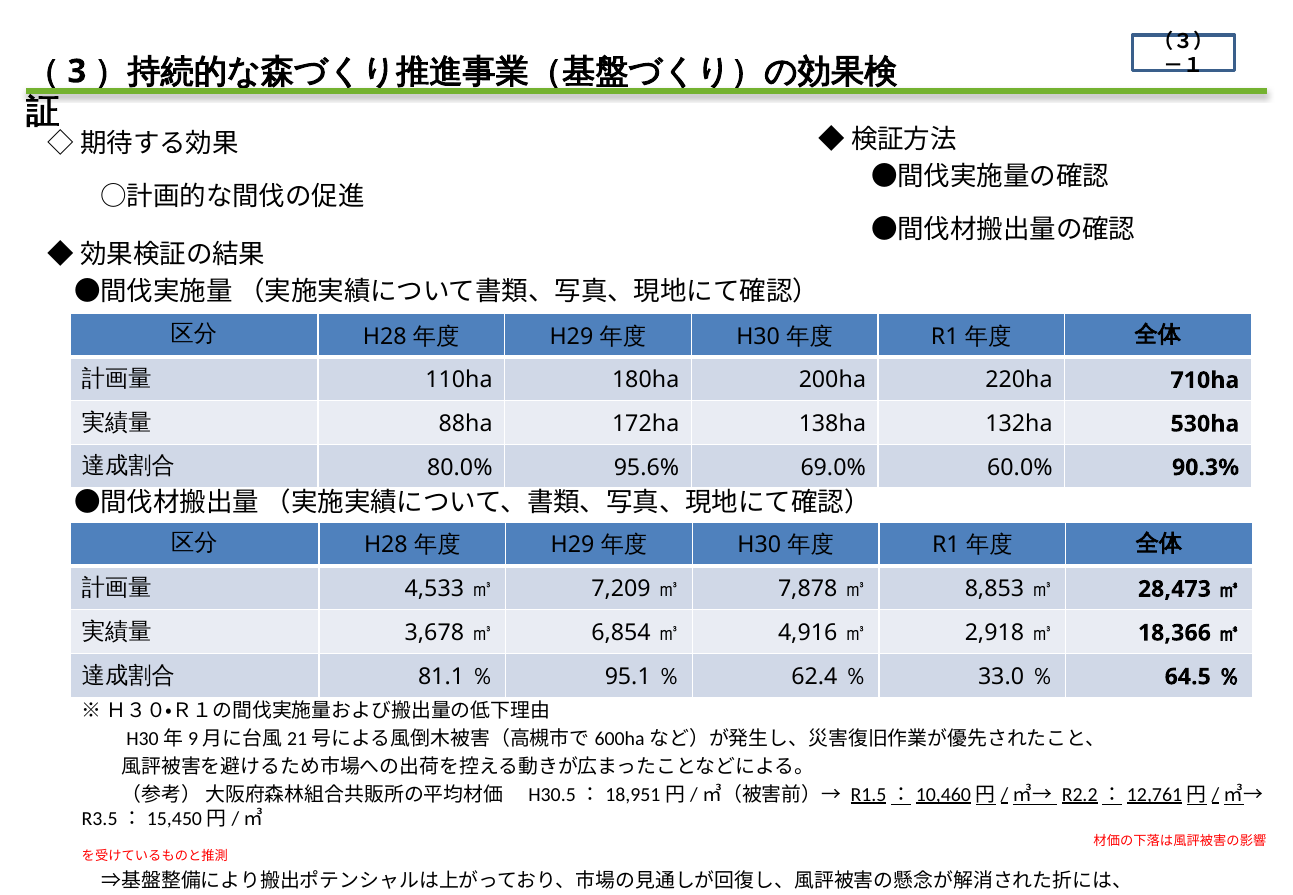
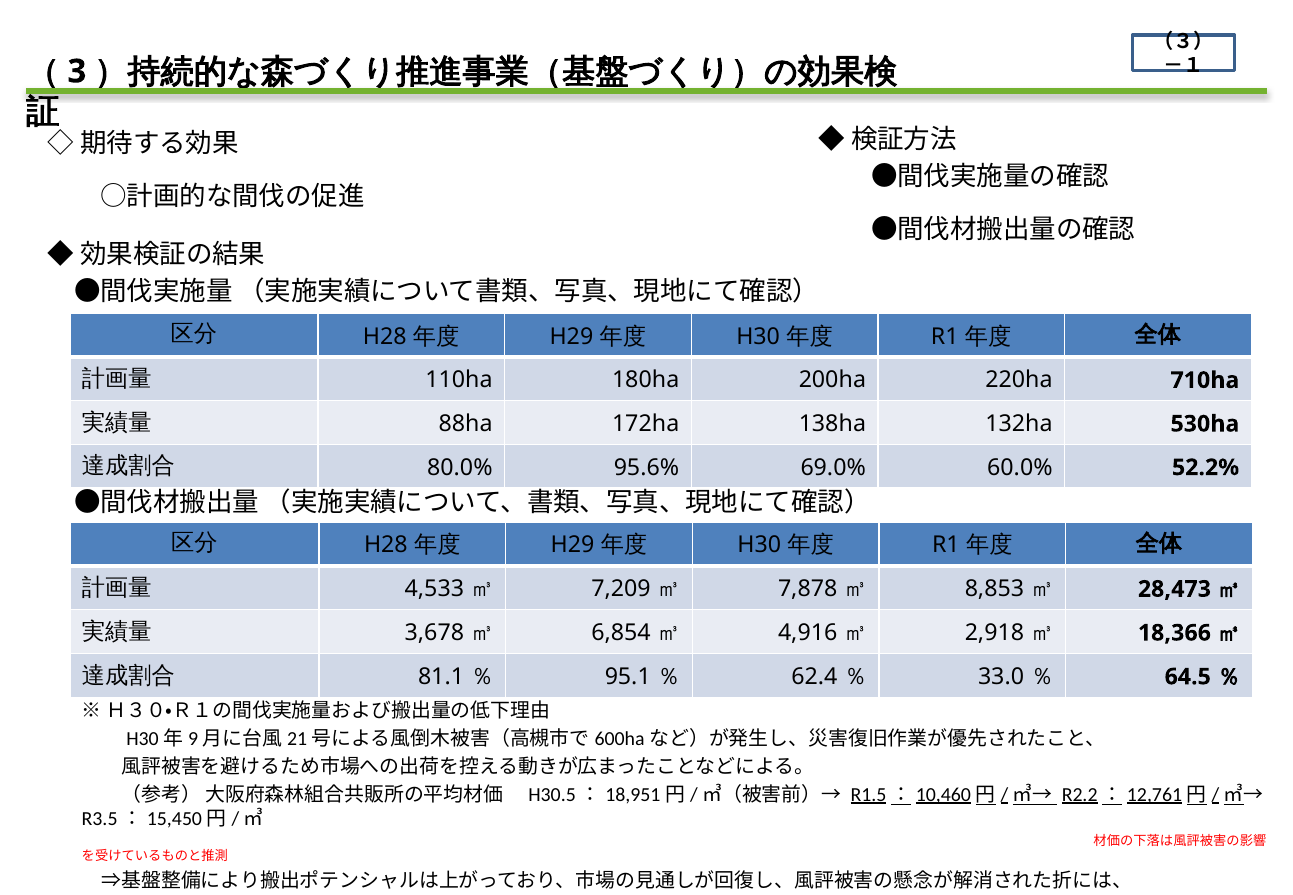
90.3%: 90.3% -> 52.2% (1206, 468)
